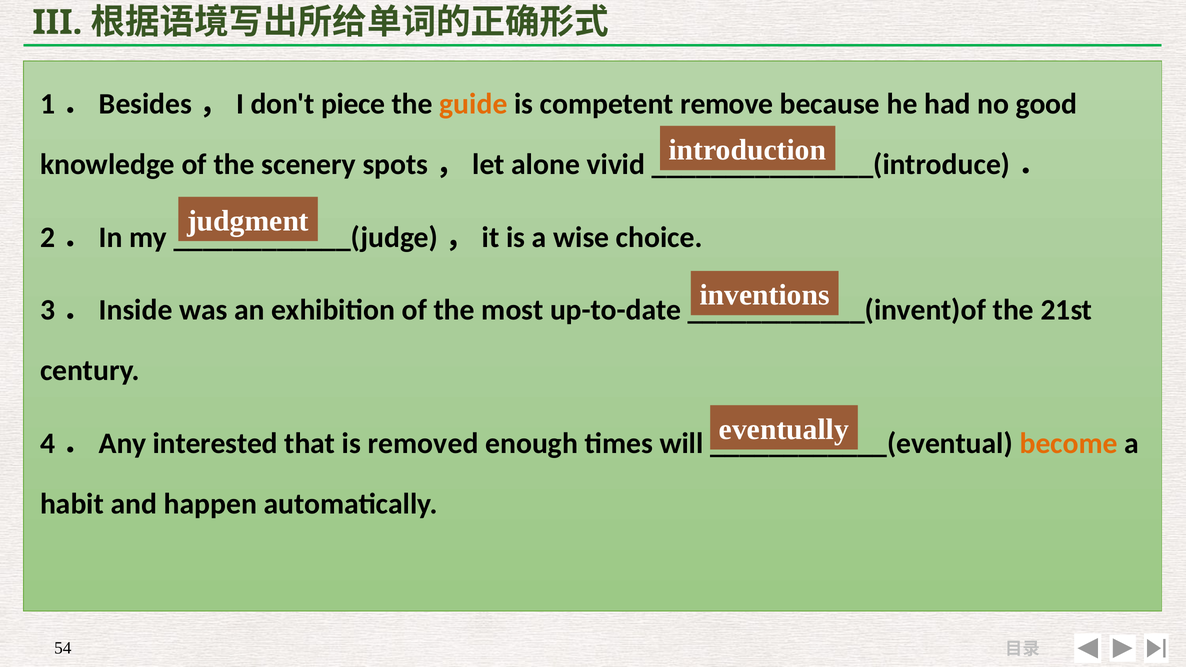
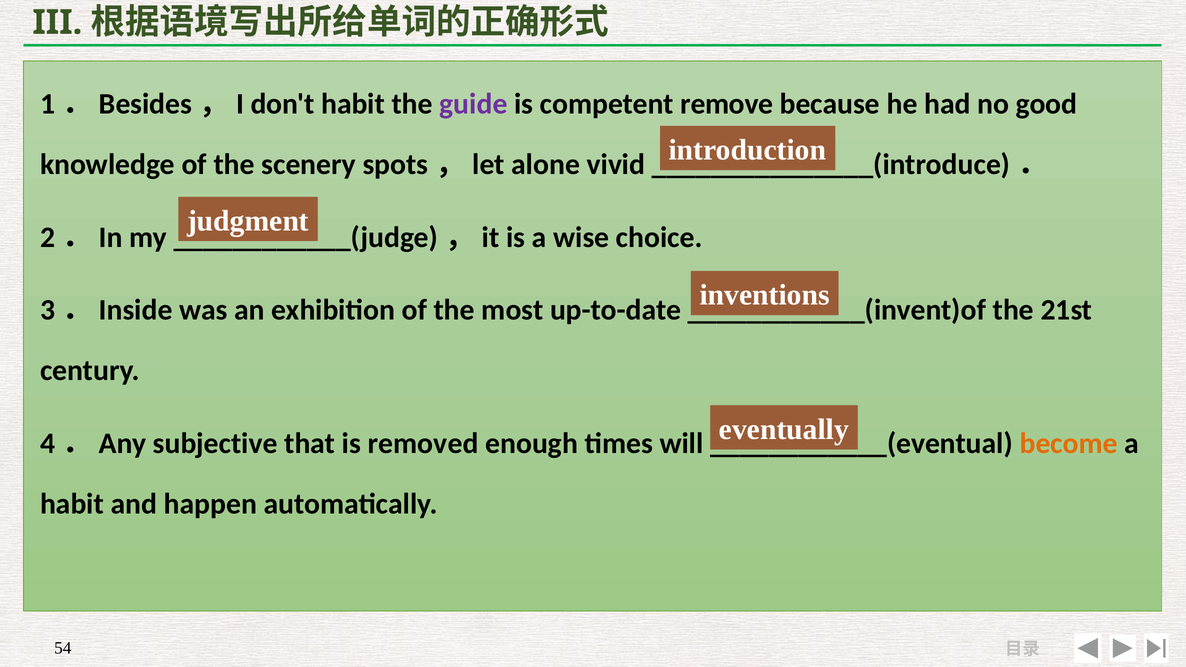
don't piece: piece -> habit (353, 104)
guide colour: orange -> purple (473, 104)
interested: interested -> subjective (215, 444)
